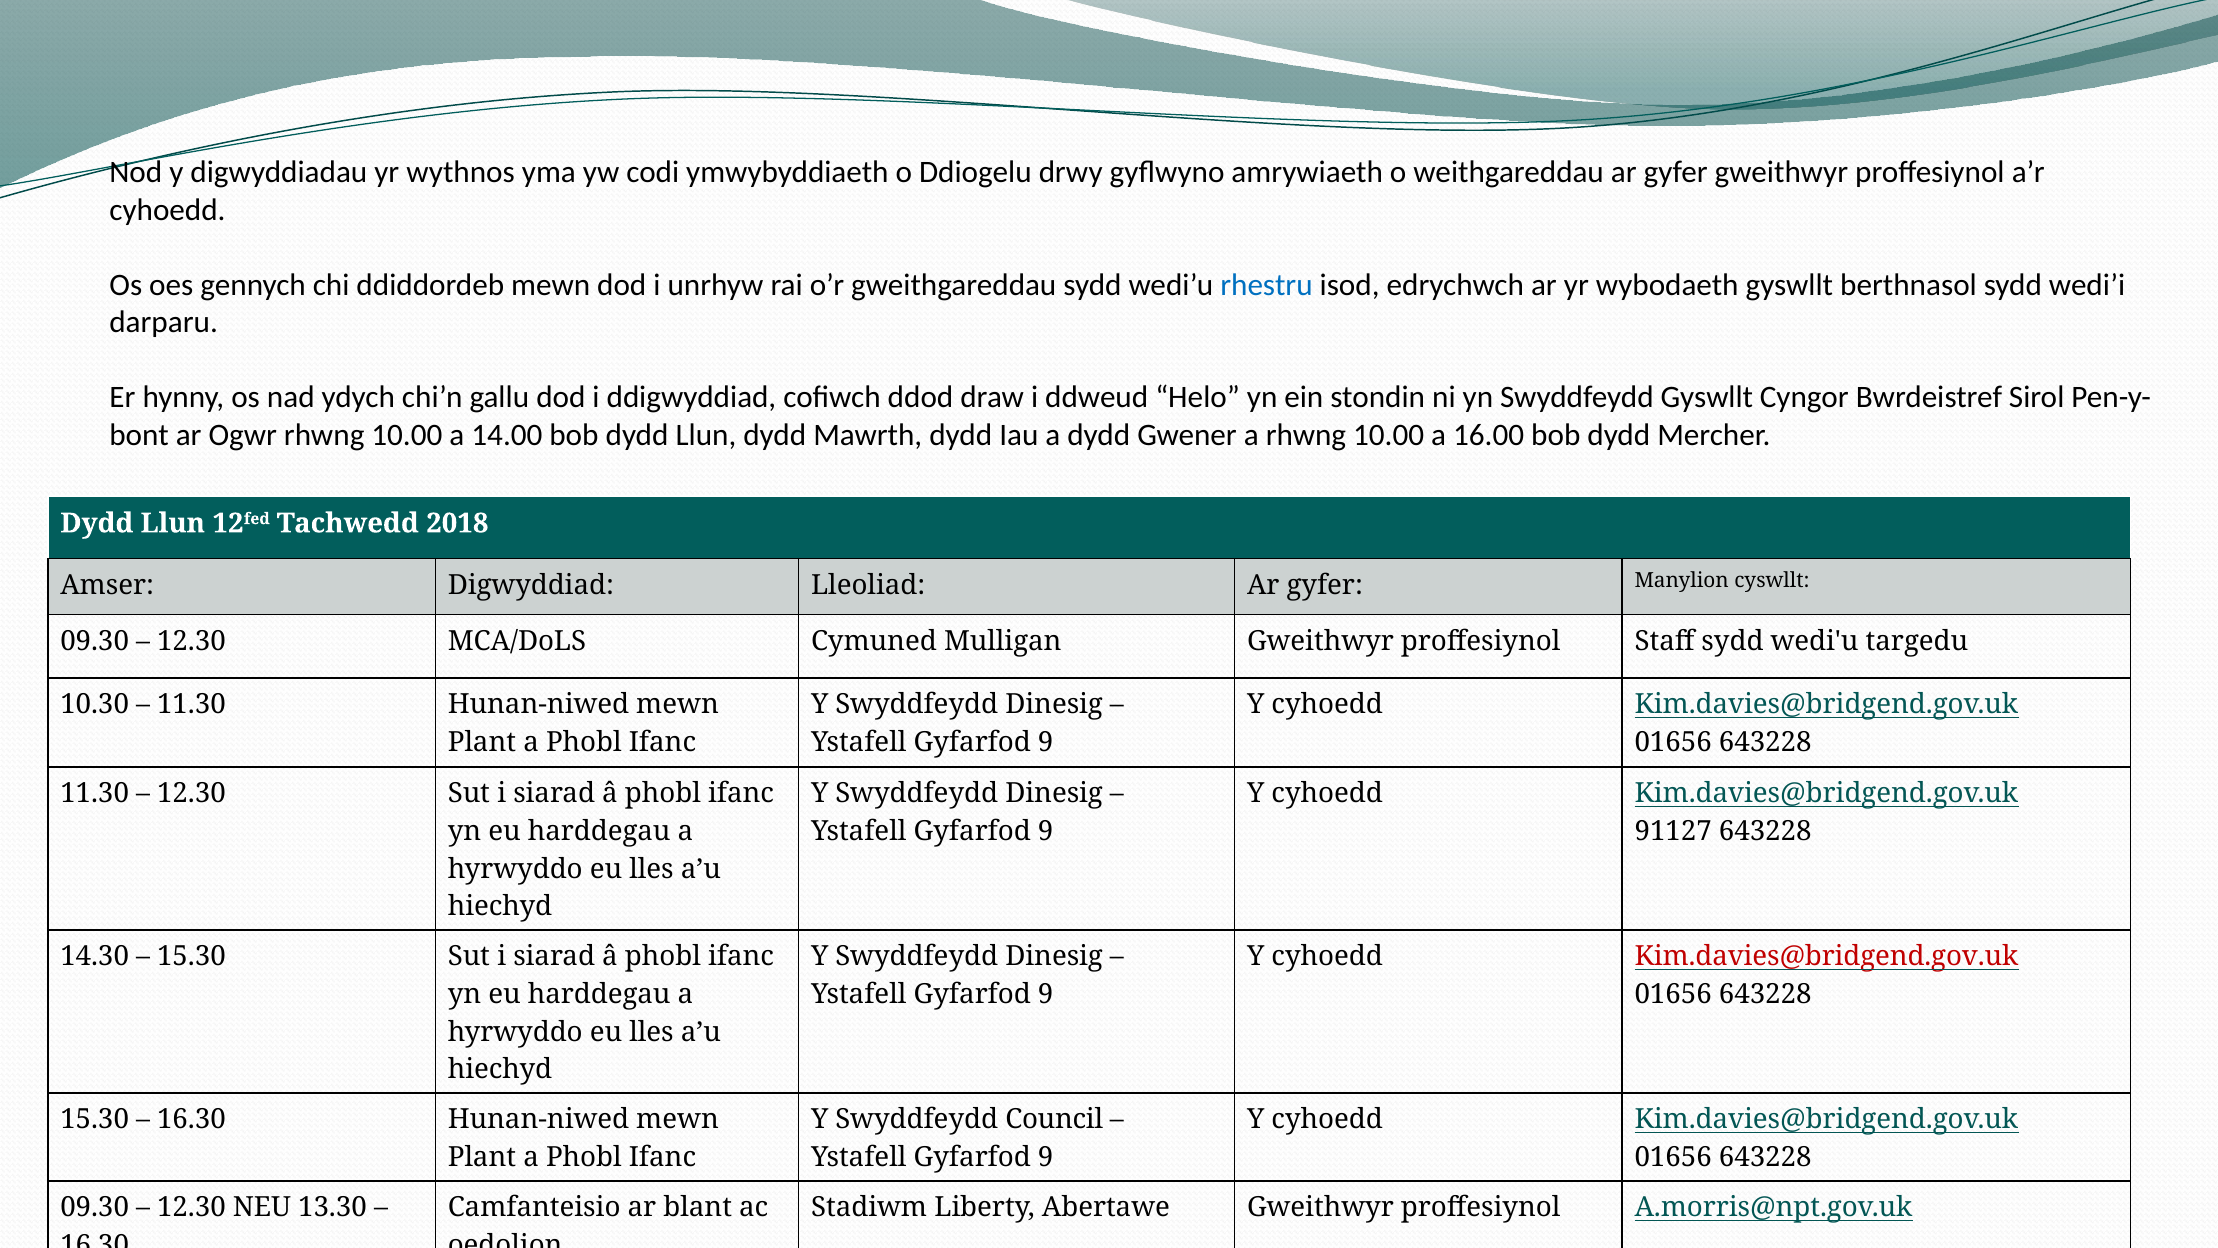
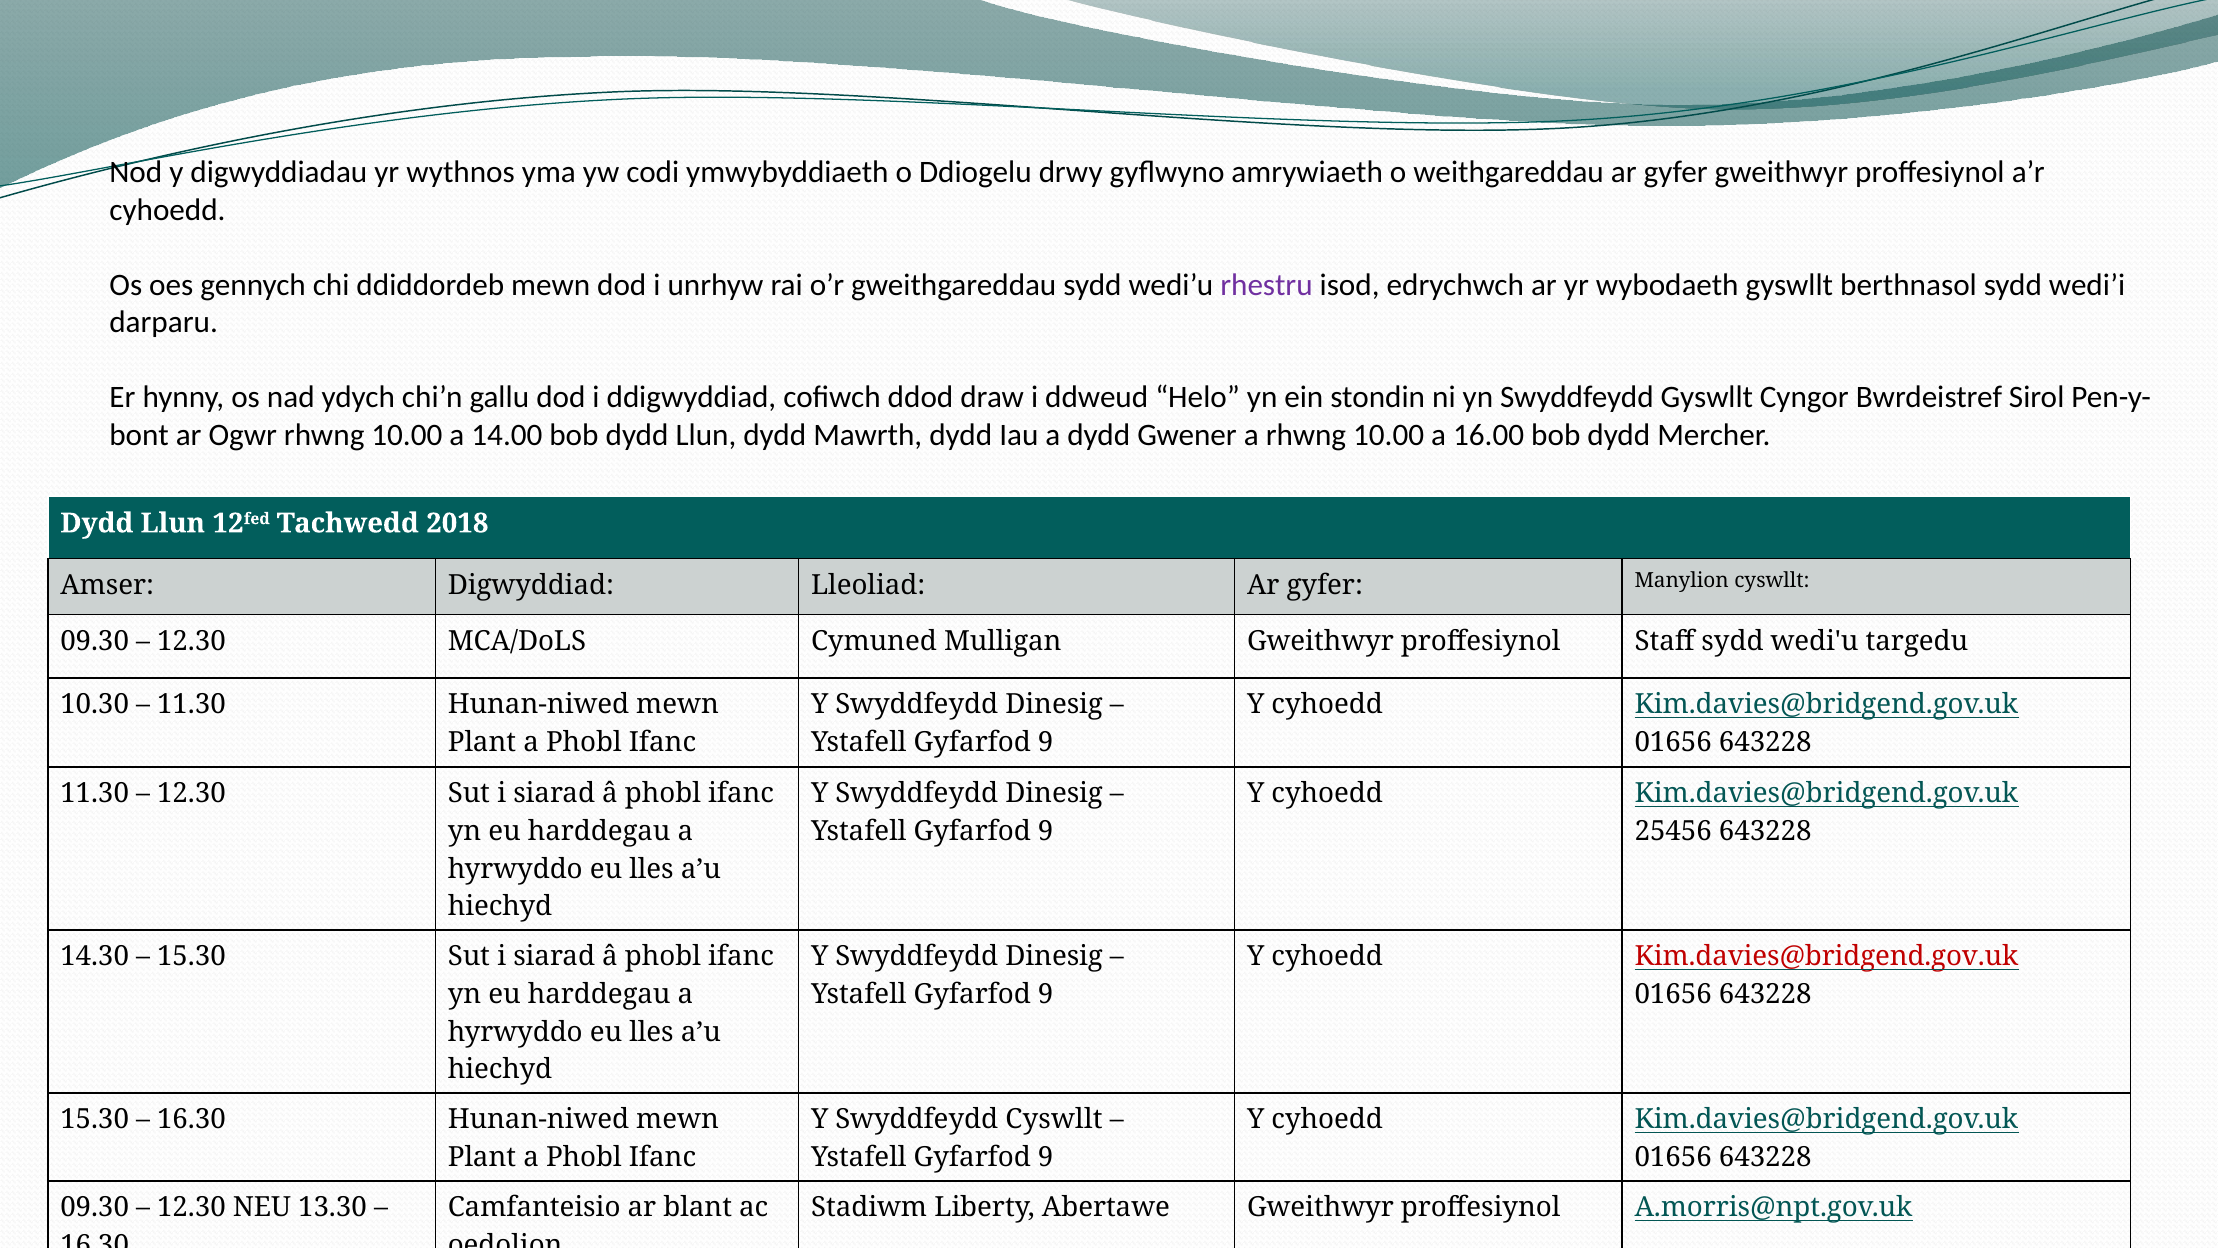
rhestru colour: blue -> purple (1267, 285)
91127: 91127 -> 25456 (1673, 831)
Swyddfeydd Council: Council -> Cyswllt (1054, 1119)
